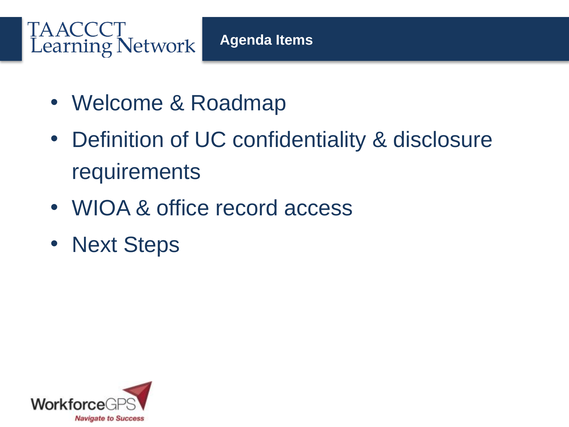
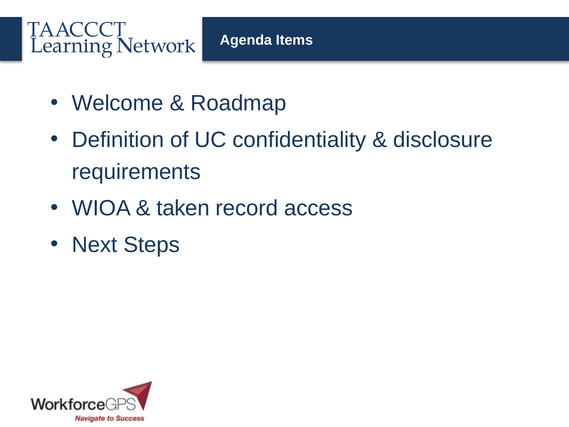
office: office -> taken (183, 208)
